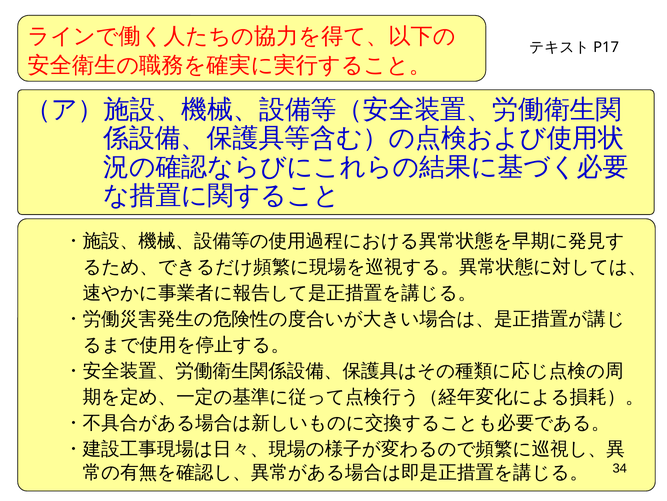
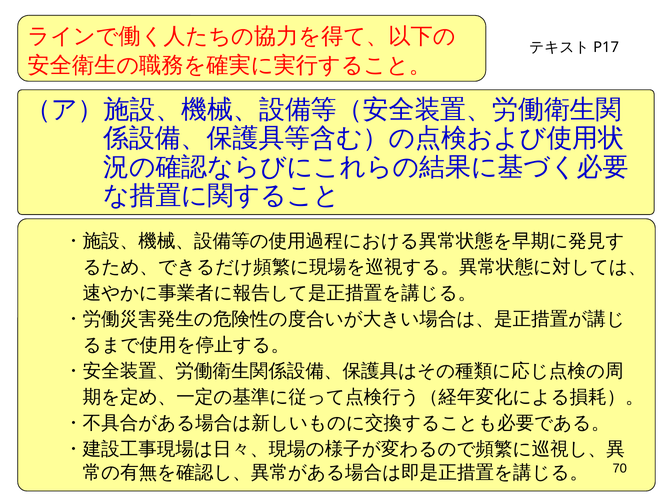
34: 34 -> 70 (620, 468)
